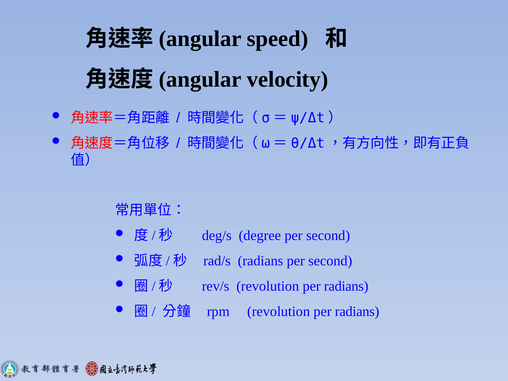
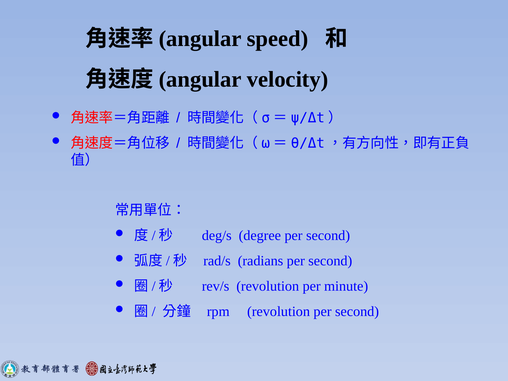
rev/s revolution per radians: radians -> minute (346, 286)
rpm revolution per radians: radians -> second (357, 312)
